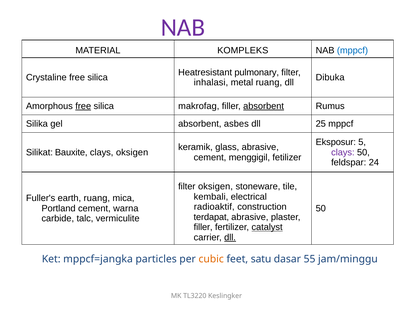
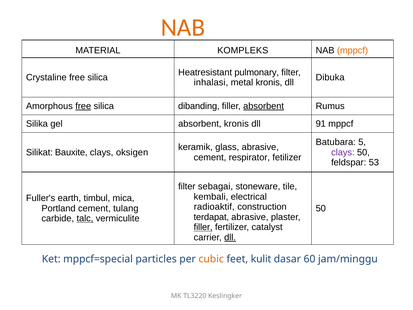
NAB colour: purple -> orange (183, 28)
mppcf colour: blue -> orange (352, 51)
metal ruang: ruang -> kronis (269, 83)
makrofag: makrofag -> dibanding (199, 106)
absorbent asbes: asbes -> kronis (236, 124)
25: 25 -> 91 (321, 124)
Eksposur: Eksposur -> Batubara (336, 142)
menggigil: menggigil -> respirator (249, 157)
24: 24 -> 53 (374, 162)
filter oksigen: oksigen -> sebagai (216, 186)
earth ruang: ruang -> timbul (97, 198)
warna: warna -> tulang (126, 208)
talc underline: none -> present (85, 218)
filler underline: none -> present (203, 227)
catalyst underline: present -> none (267, 227)
mppcf=jangka: mppcf=jangka -> mppcf=special (98, 259)
satu: satu -> kulit (261, 259)
55: 55 -> 60 (310, 259)
